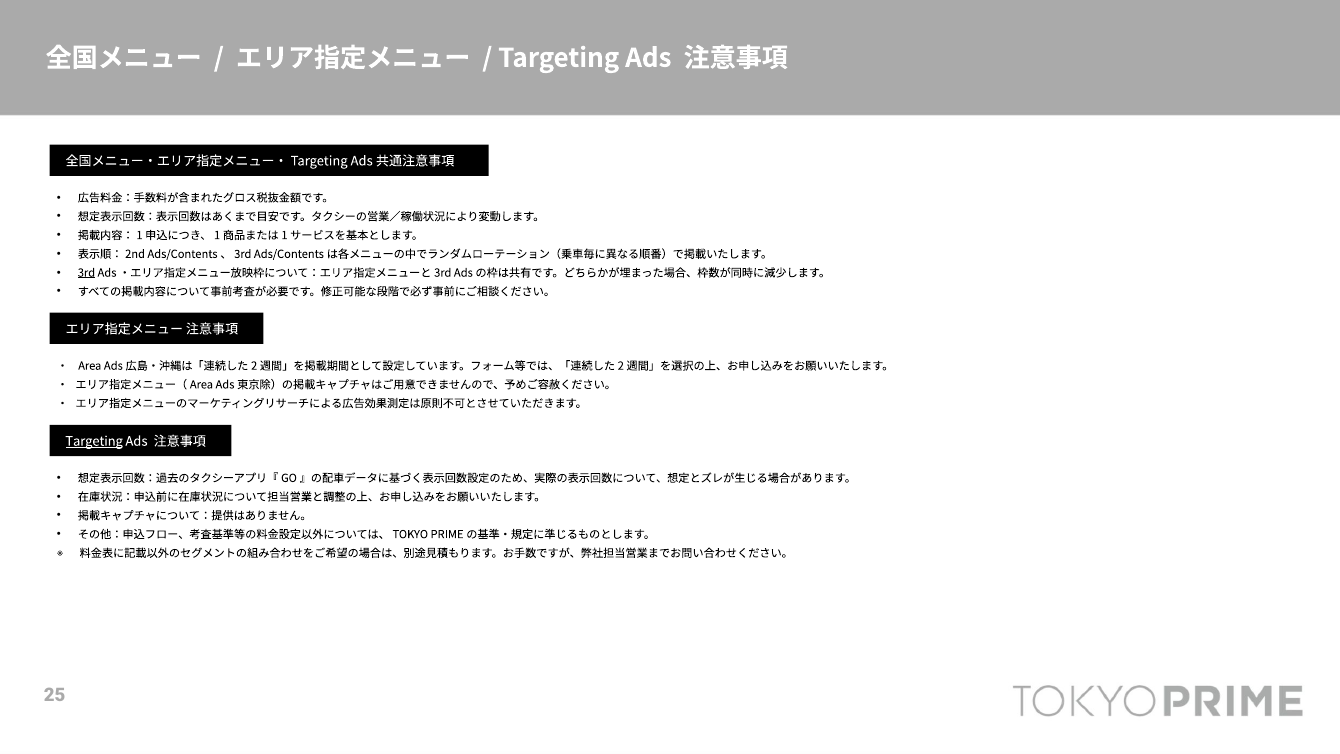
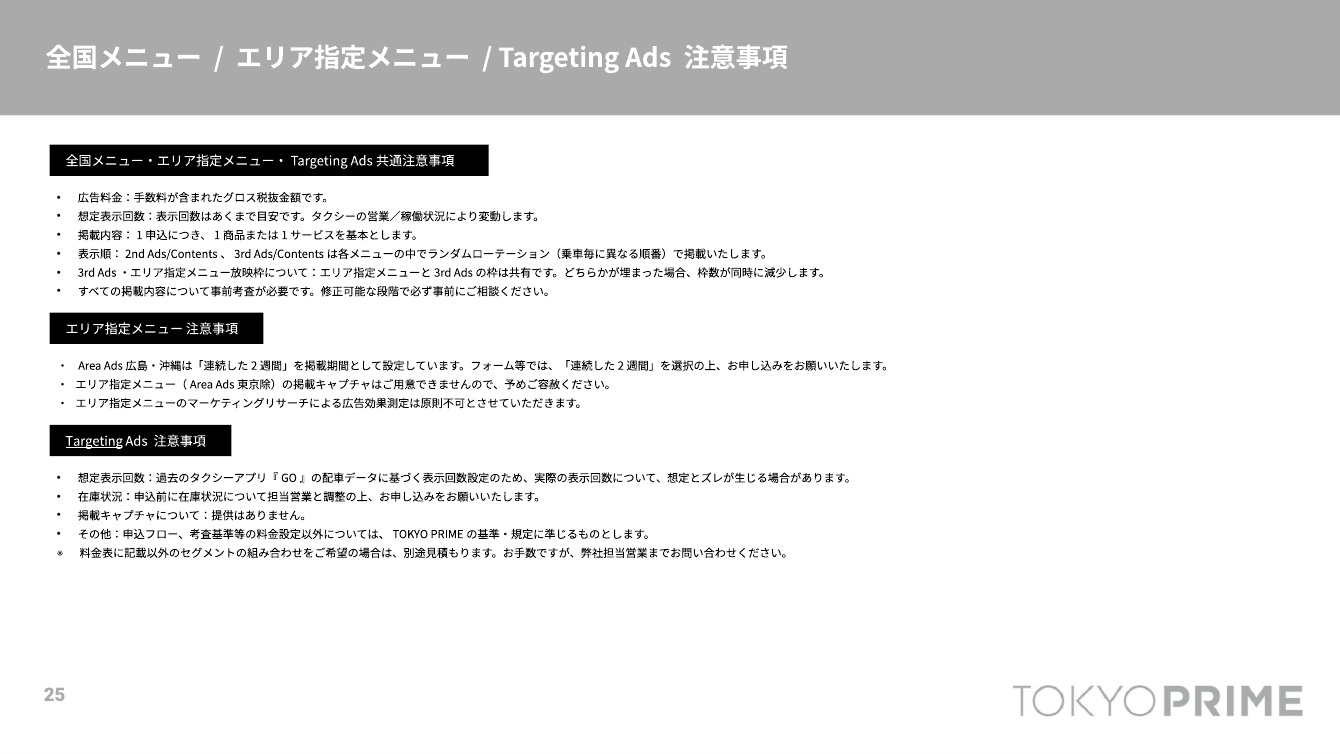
3rd underline: present -> none (86, 273)
